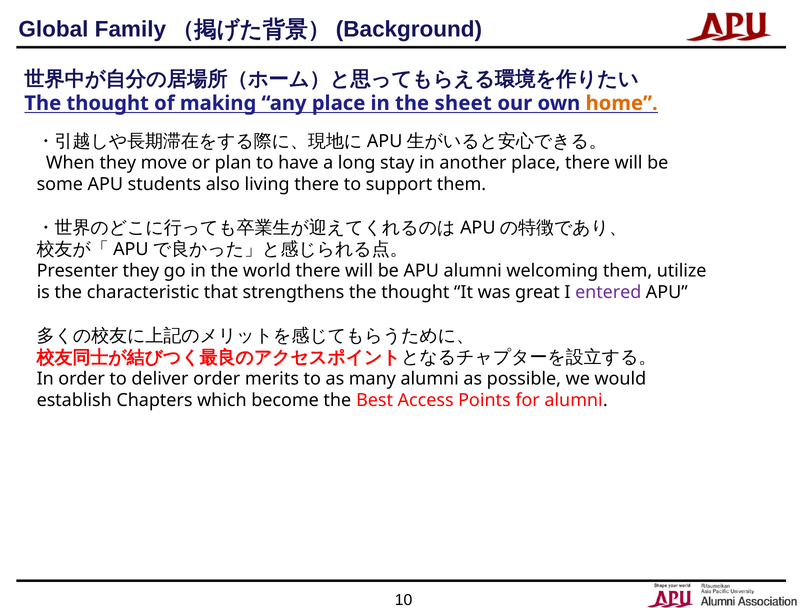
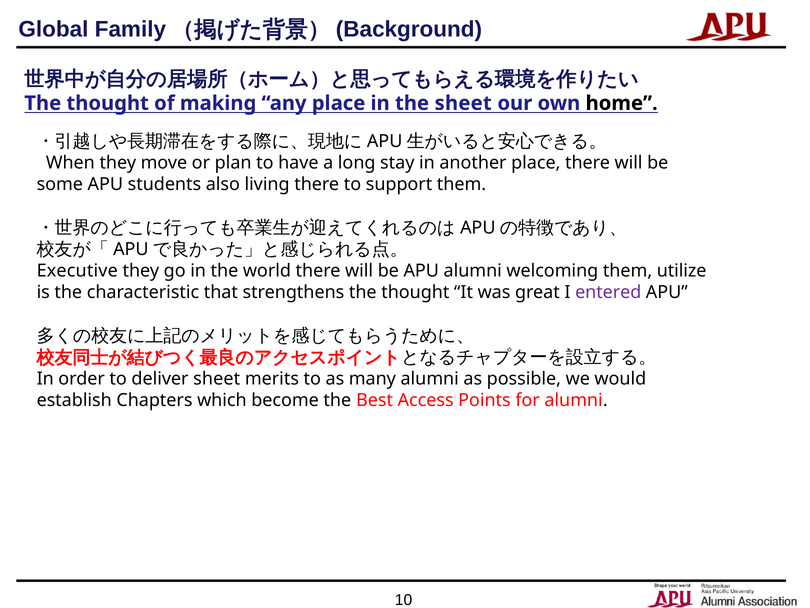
home colour: orange -> black (622, 103)
Presenter: Presenter -> Executive (77, 271)
deliver order: order -> sheet (217, 379)
